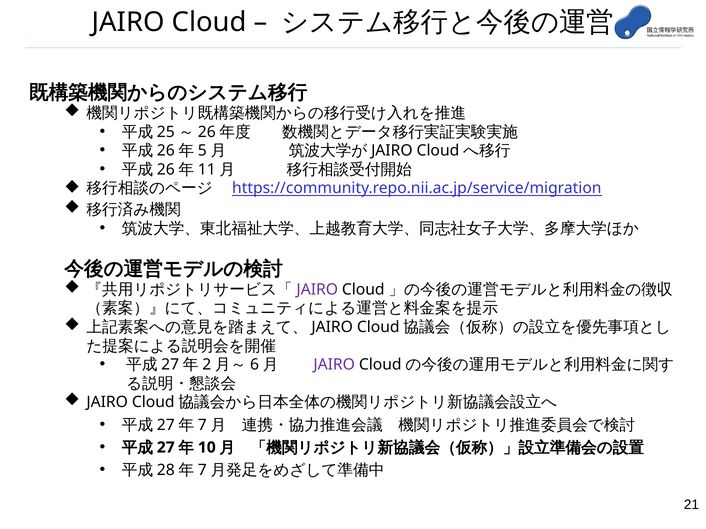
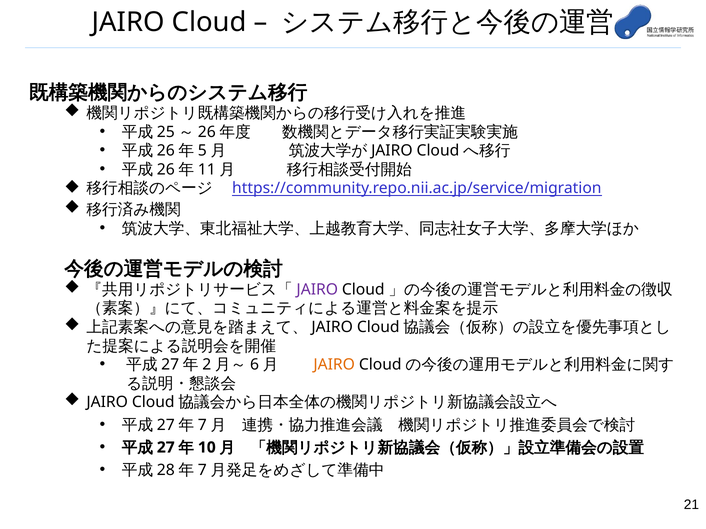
JAIRO colour: purple -> orange (334, 365)
